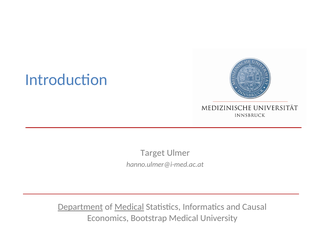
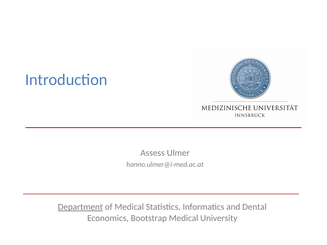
Target: Target -> Assess (153, 153)
Medical underline: present -> none (129, 207)
Causal: Causal -> Dental (254, 207)
